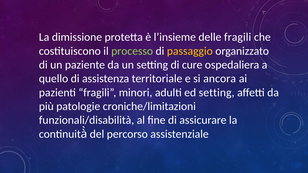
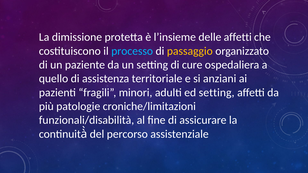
delle fragili: fragili -> affetti (238, 37)
processo colour: light green -> light blue (132, 51)
ancora: ancora -> anziani (220, 79)
